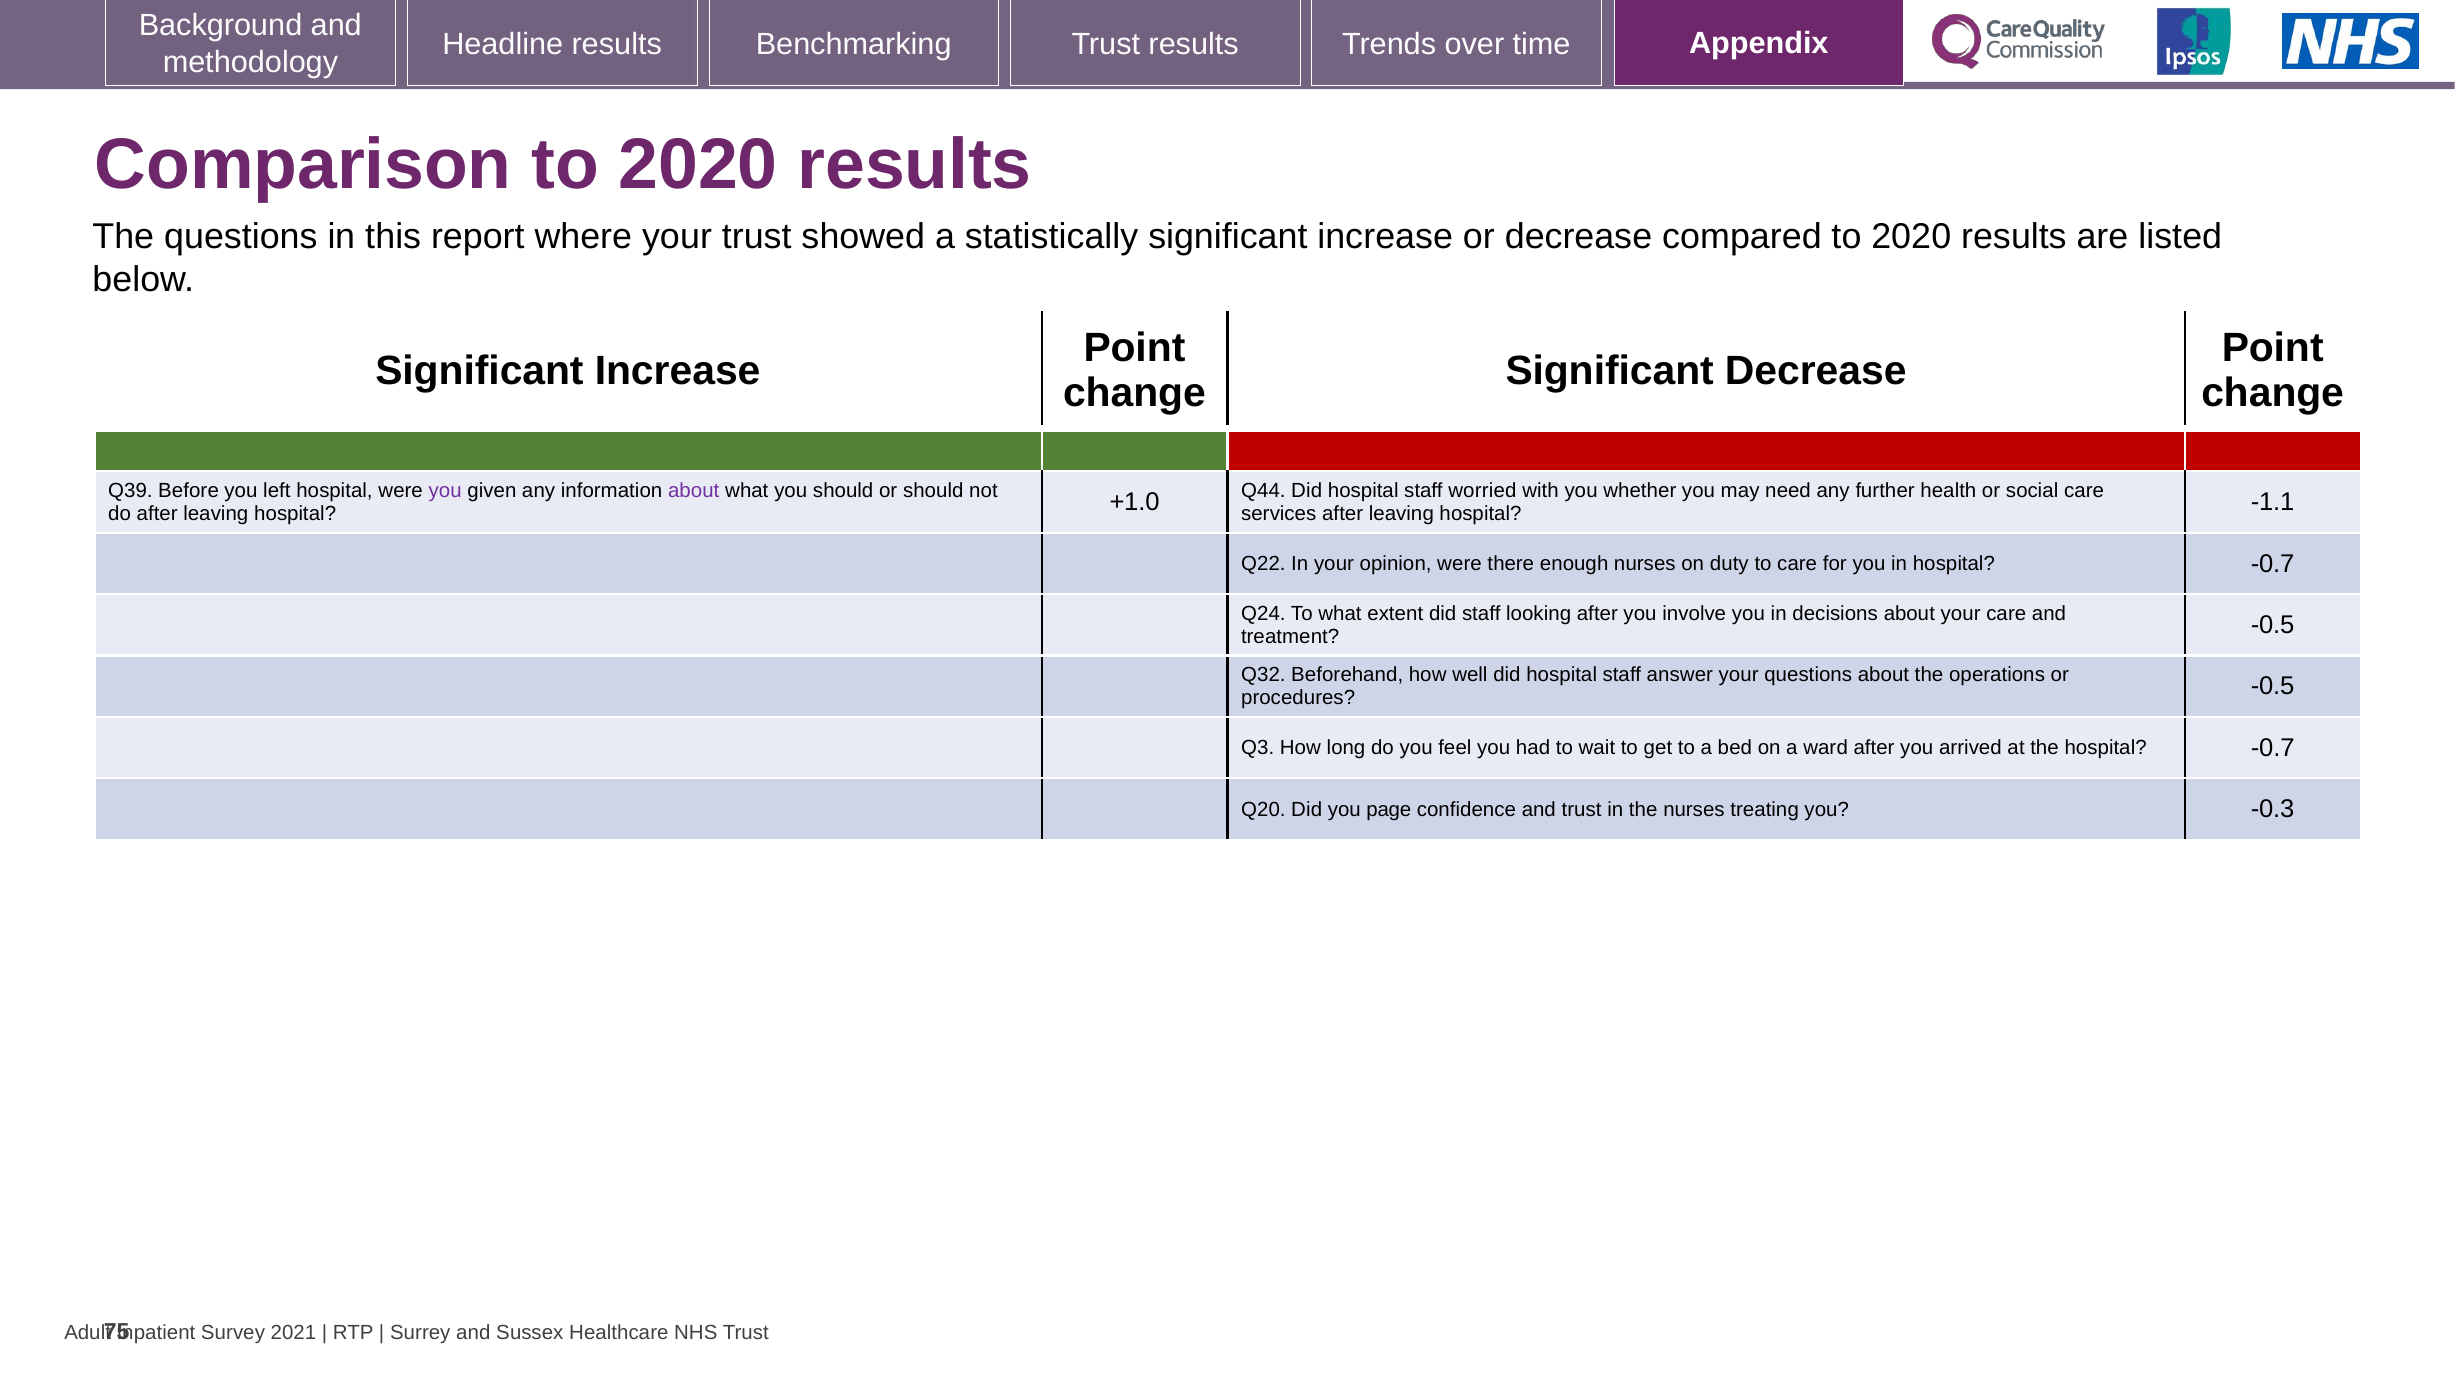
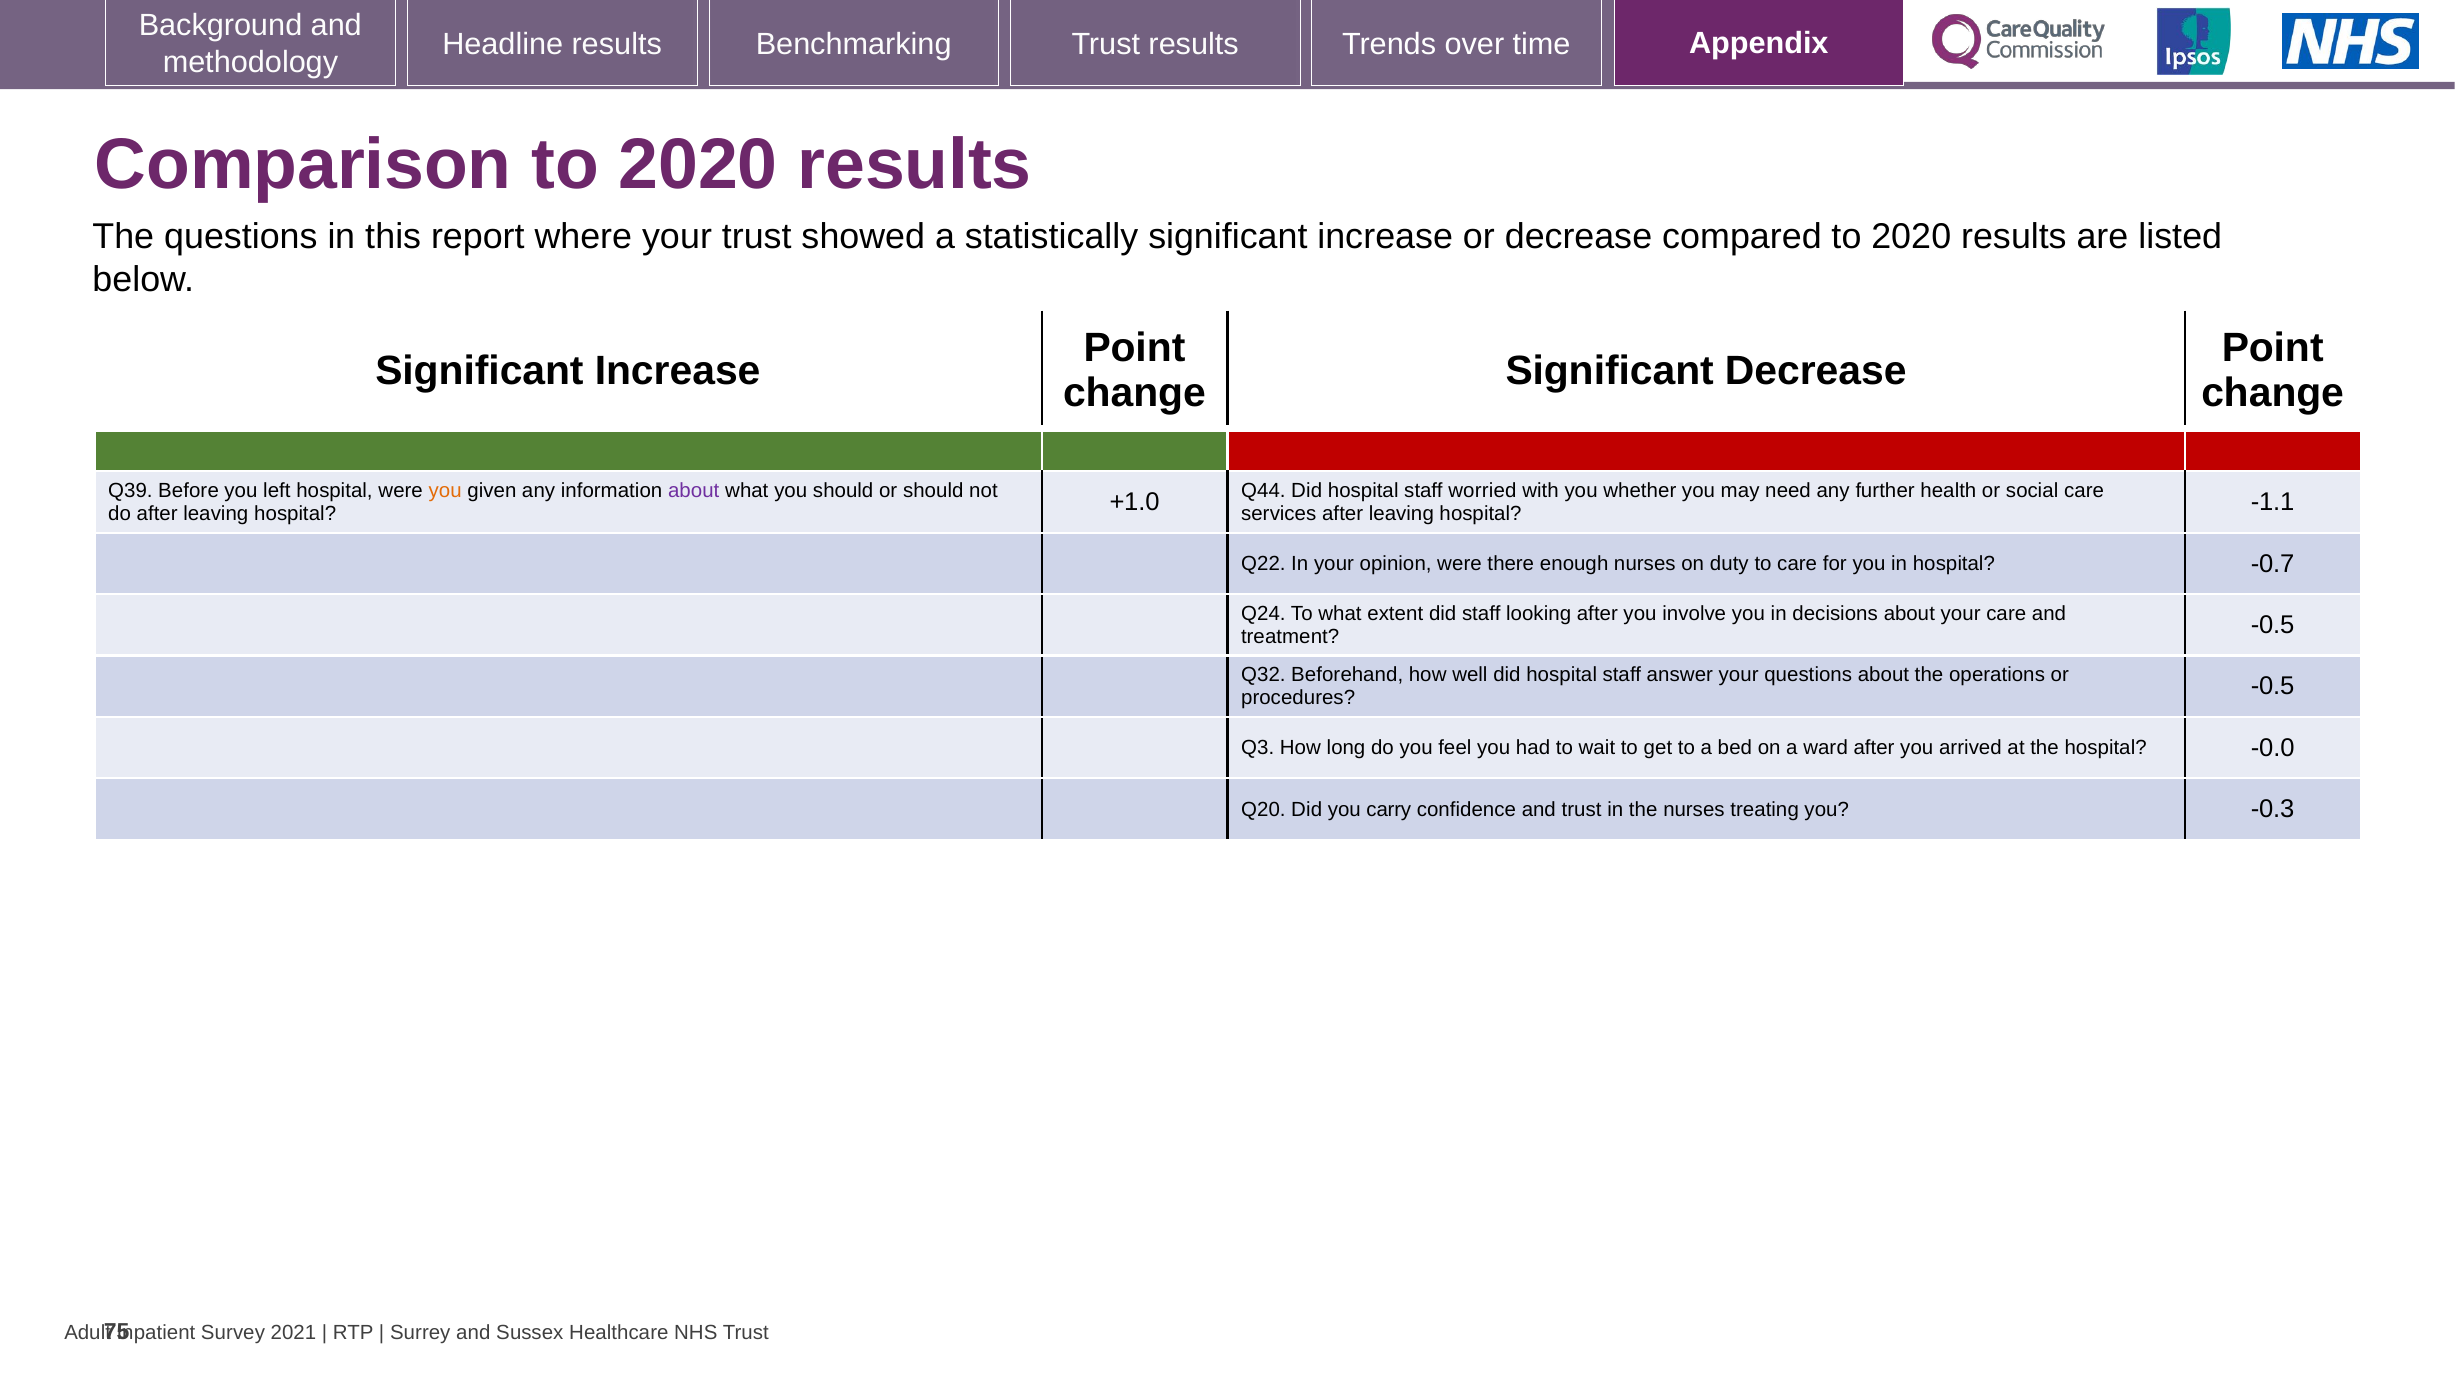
you colour: purple -> orange (445, 491)
the hospital -0.7: -0.7 -> -0.0 (2273, 748)
page: page -> carry (1389, 809)
